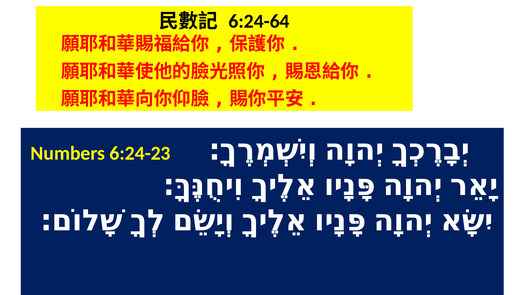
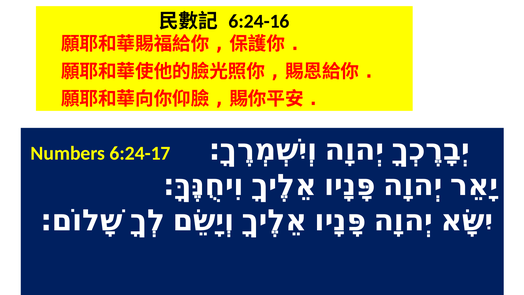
6:24-64: 6:24-64 -> 6:24-16 (259, 21)
6:24-23: 6:24-23 -> 6:24-17 (140, 153)
